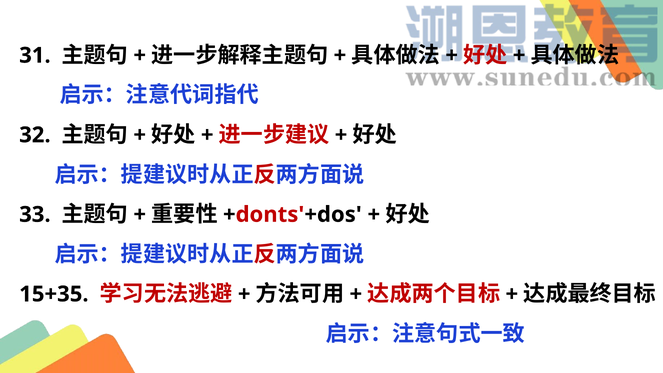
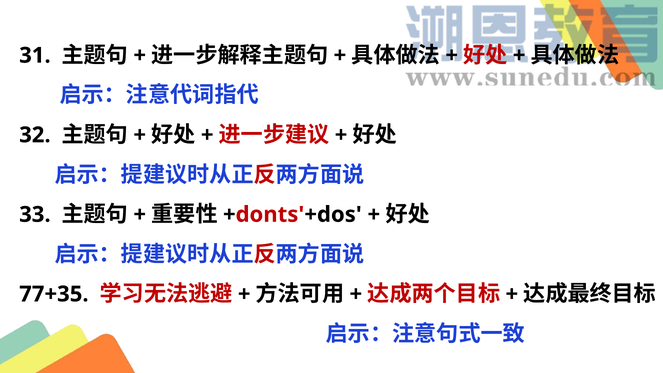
15+35: 15+35 -> 77+35 (54, 294)
